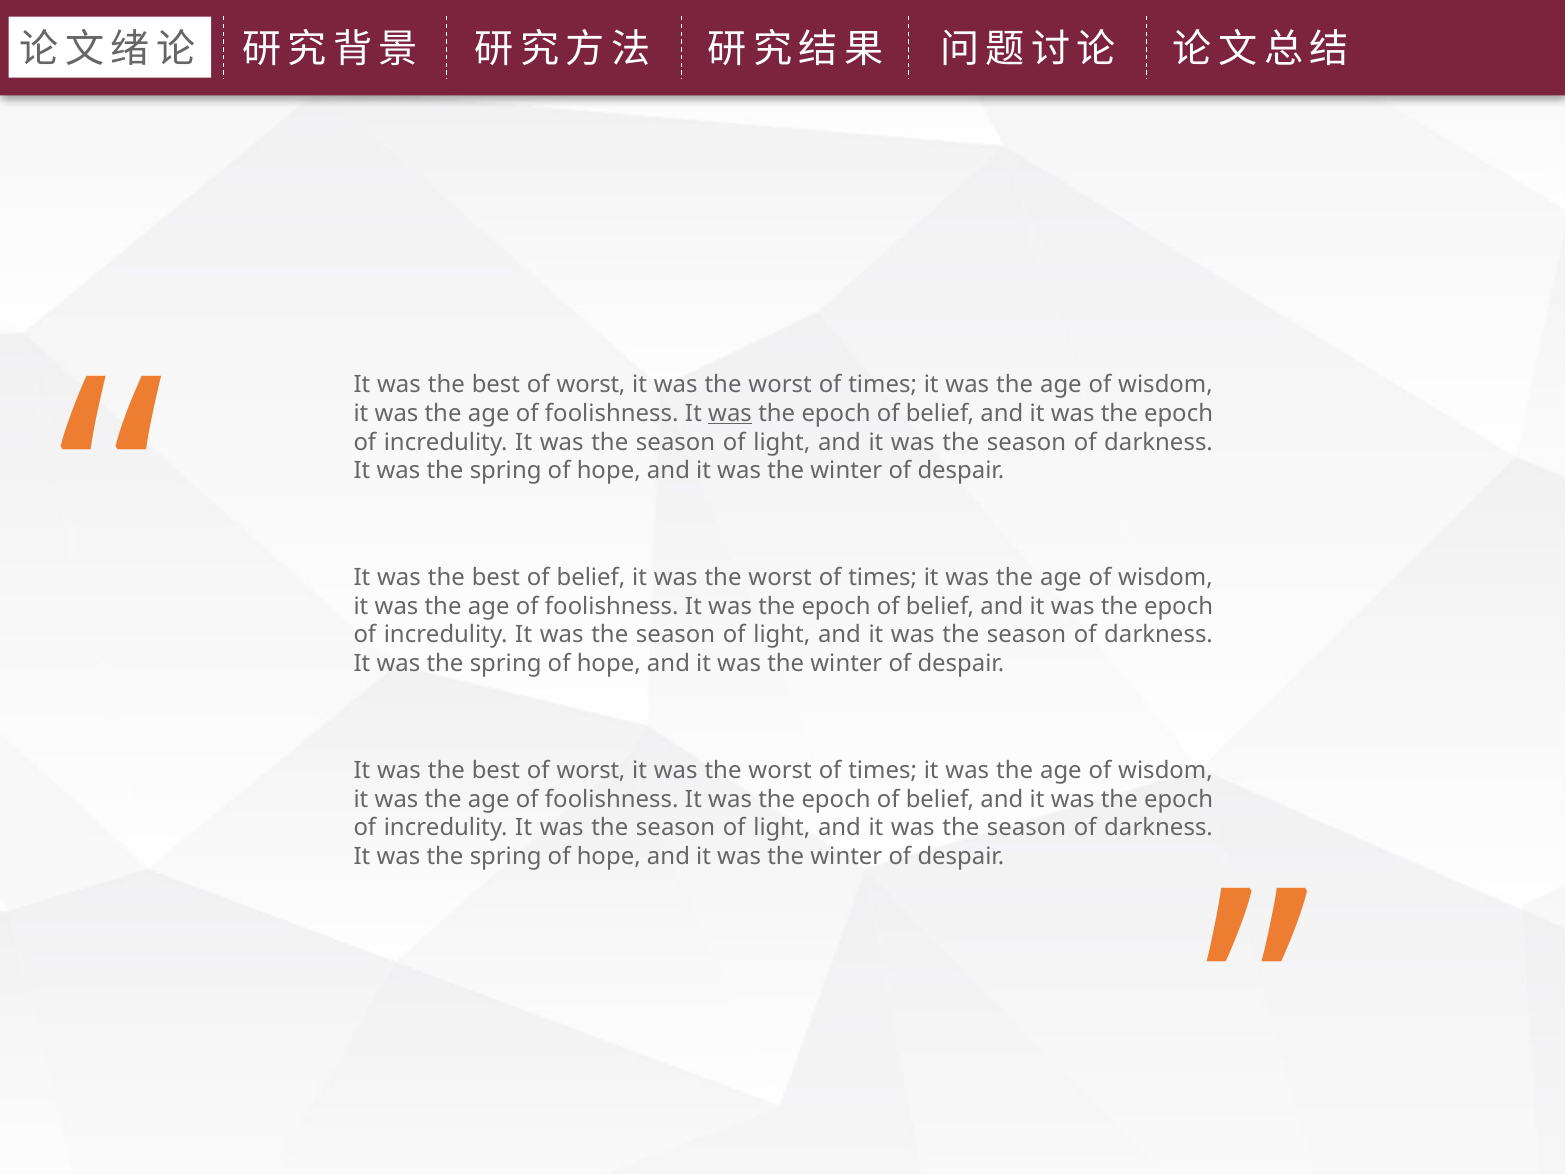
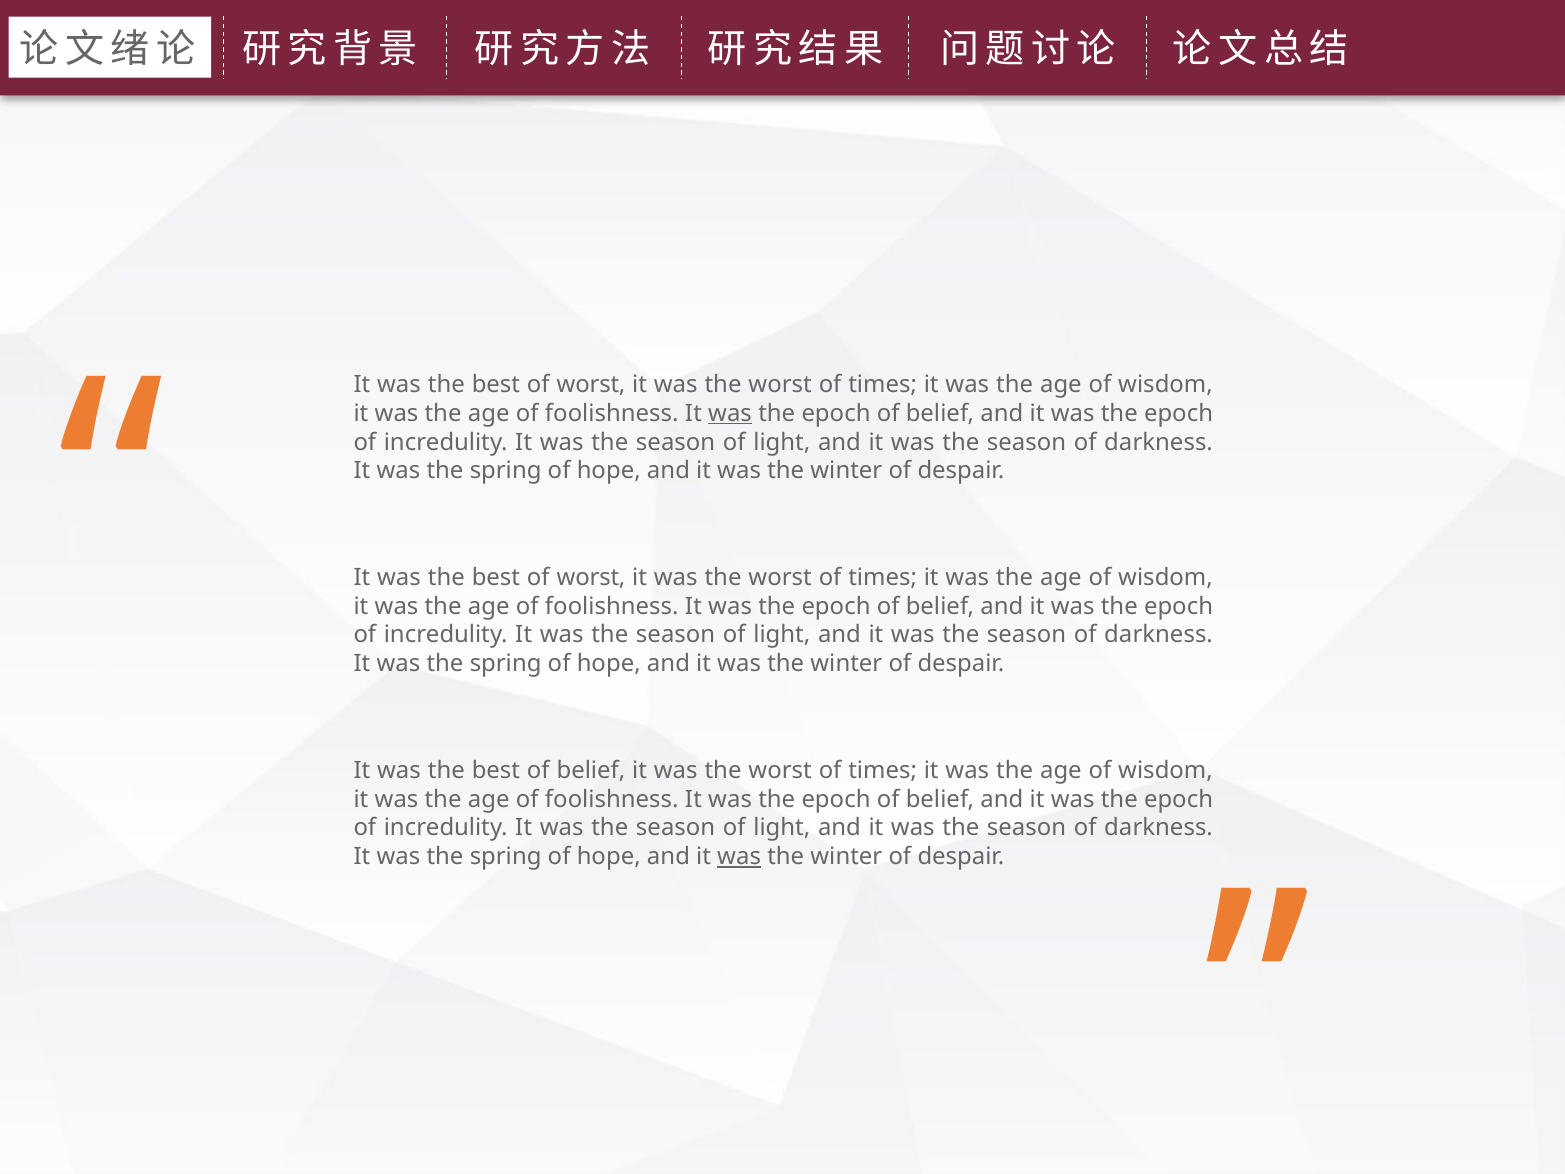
belief: belief -> worst (591, 577)
worst: worst -> belief (591, 770)
was underline: none -> present (739, 856)
